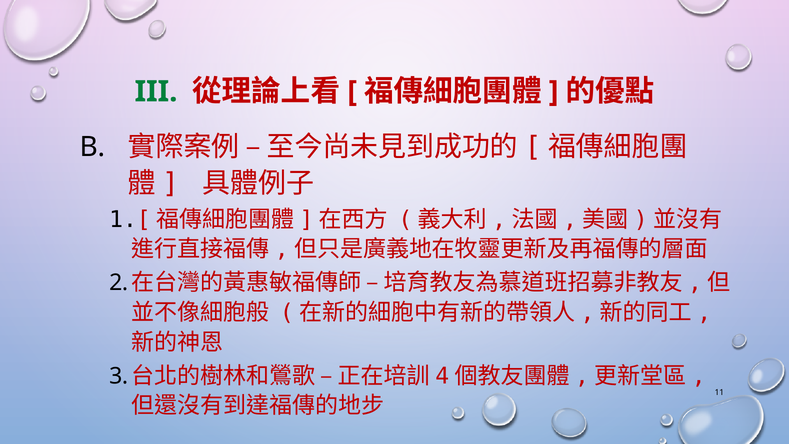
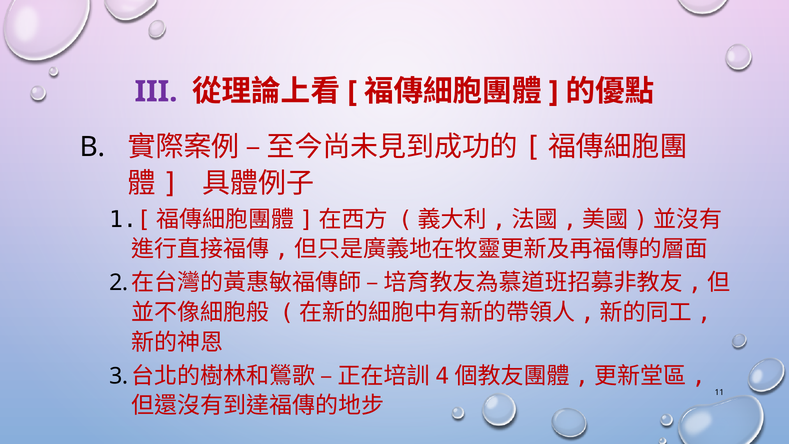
III colour: green -> purple (156, 91)
